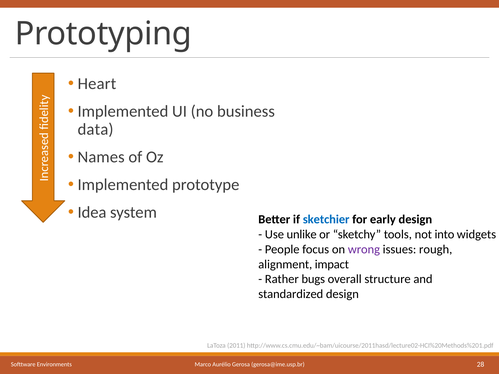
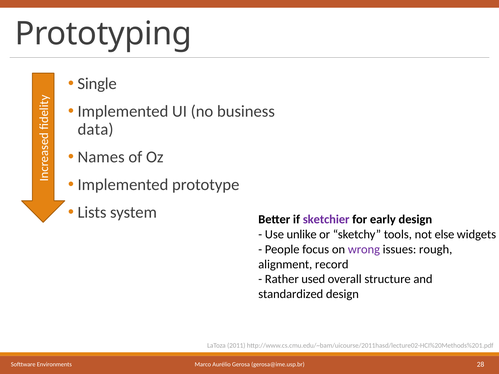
Heart: Heart -> Single (97, 84)
Idea: Idea -> Lists (92, 212)
sketchier colour: blue -> purple (326, 219)
into: into -> else (444, 234)
impact: impact -> record (332, 264)
bugs: bugs -> used (313, 279)
